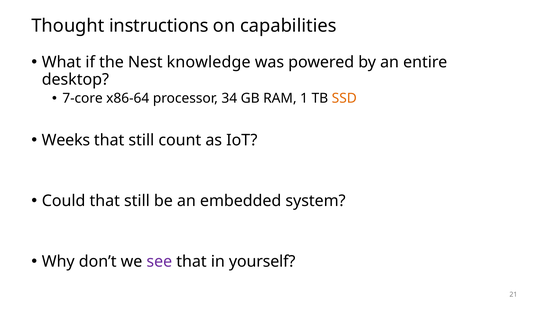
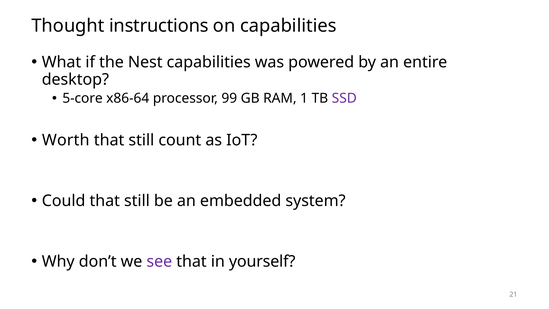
Nest knowledge: knowledge -> capabilities (209, 62)
7-core: 7-core -> 5-core (83, 98)
34: 34 -> 99 (229, 98)
SSD colour: orange -> purple (344, 98)
Weeks: Weeks -> Worth (66, 140)
